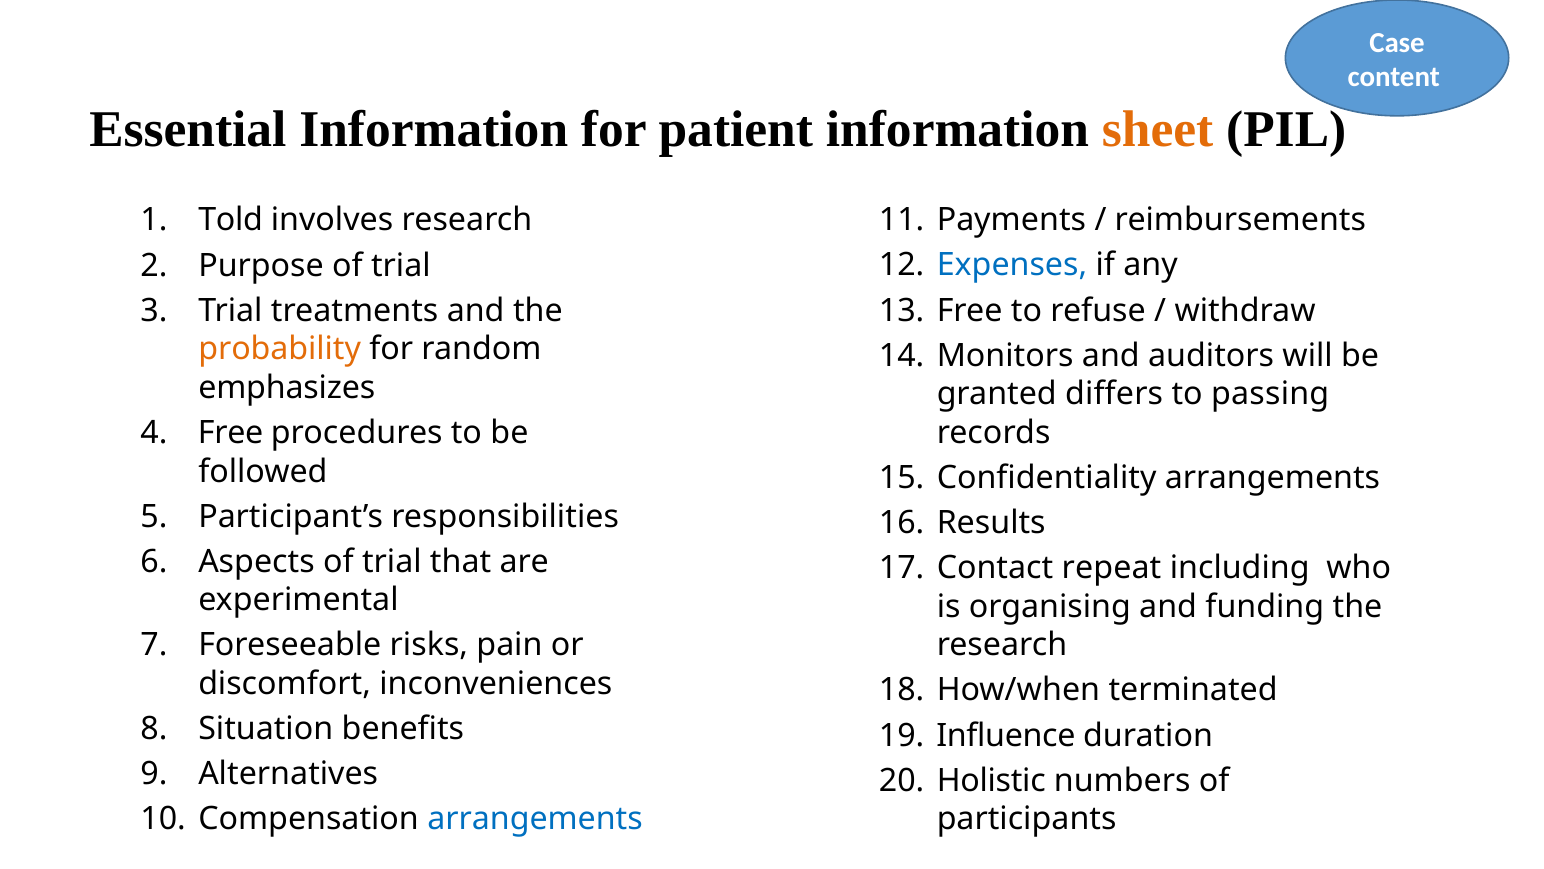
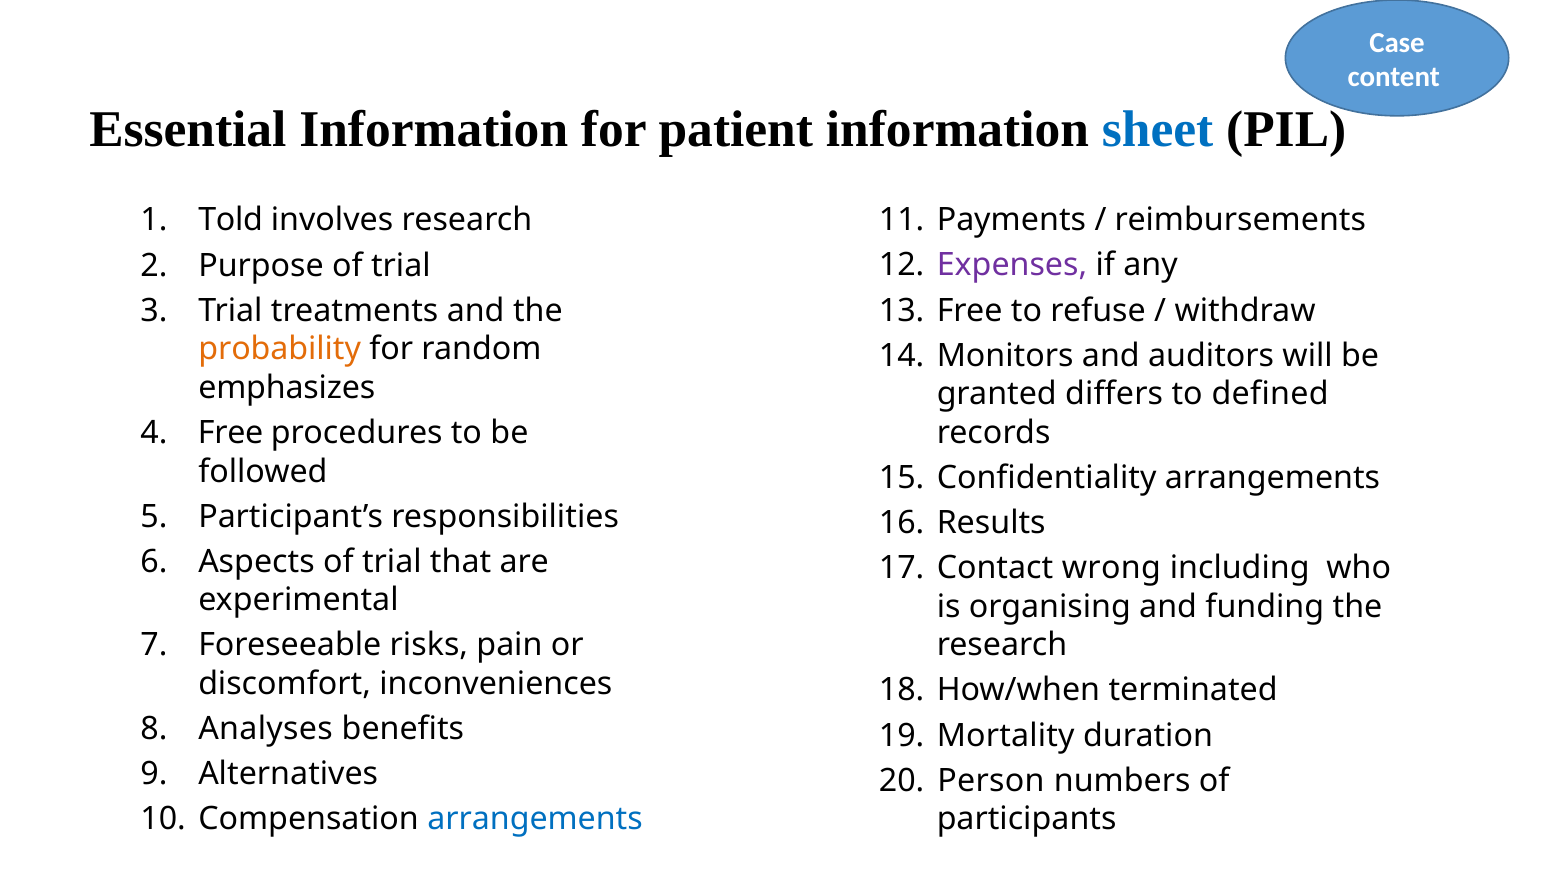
sheet colour: orange -> blue (1158, 130)
Expenses colour: blue -> purple (1012, 265)
passing: passing -> defined (1270, 394)
repeat: repeat -> wrong (1111, 568)
Situation: Situation -> Analyses (266, 729)
Influence: Influence -> Mortality (1006, 735)
Holistic: Holistic -> Person (991, 780)
